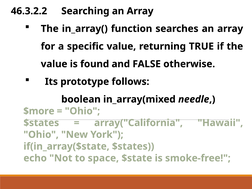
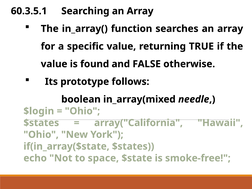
46.3.2.2: 46.3.2.2 -> 60.3.5.1 (29, 11)
$more: $more -> $login (39, 111)
